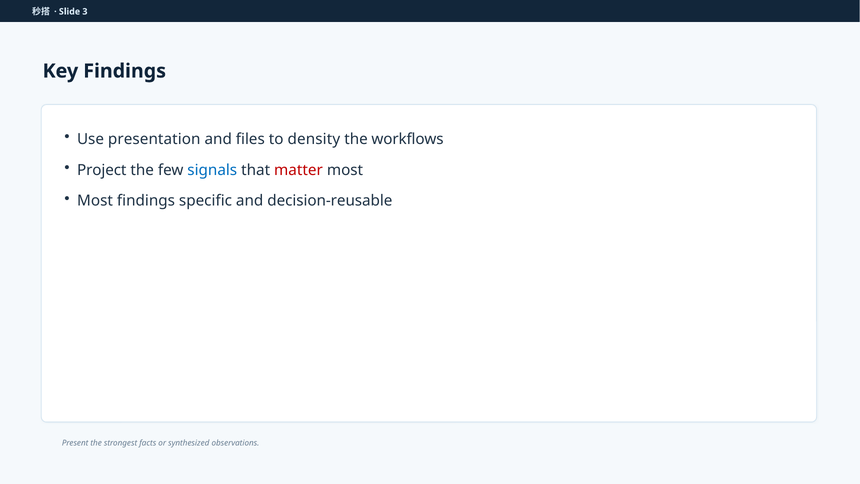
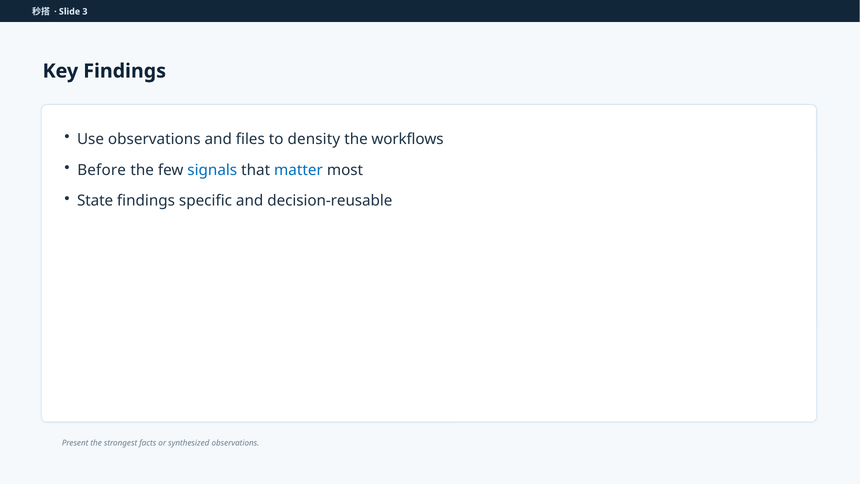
Use presentation: presentation -> observations (154, 139)
Project: Project -> Before (102, 170)
matter colour: red -> blue (298, 170)
Most: Most -> State (95, 201)
